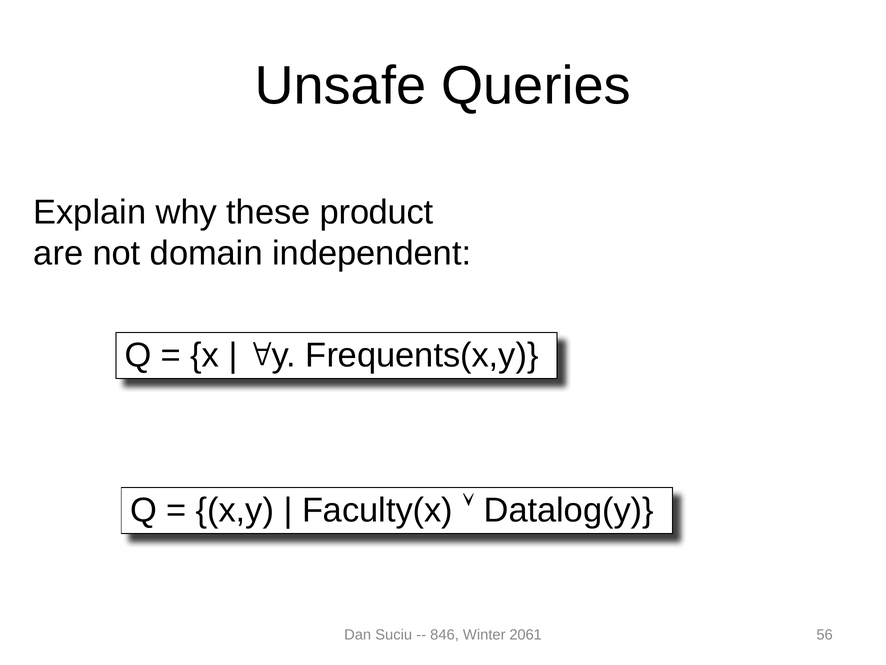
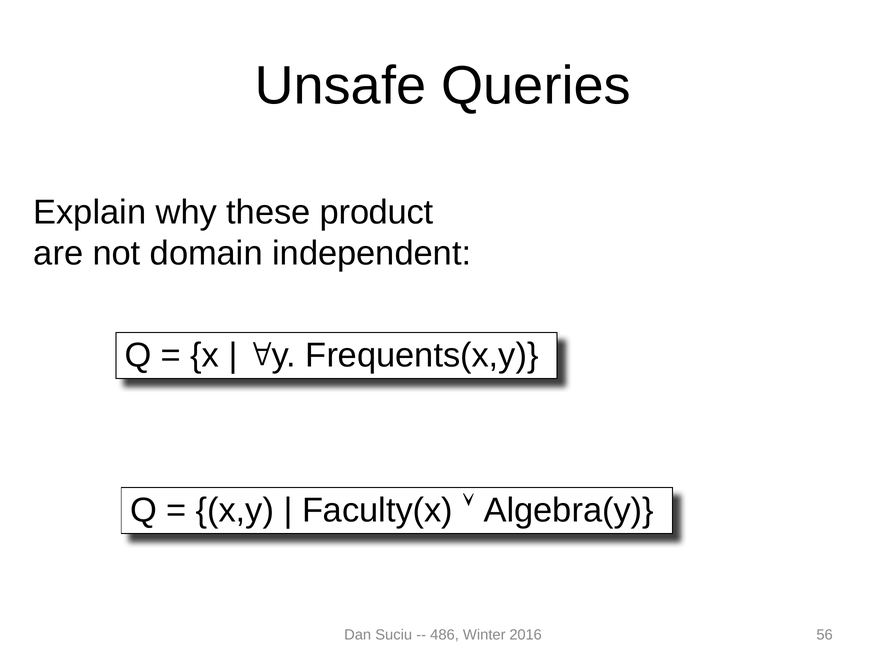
Datalog(y: Datalog(y -> Algebra(y (569, 510)
846: 846 -> 486 (445, 635)
2061: 2061 -> 2016 (526, 635)
